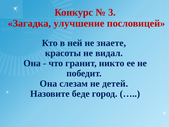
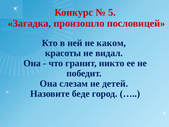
3: 3 -> 5 (112, 12)
улучшение: улучшение -> произошло (79, 23)
знаете: знаете -> каком (111, 43)
